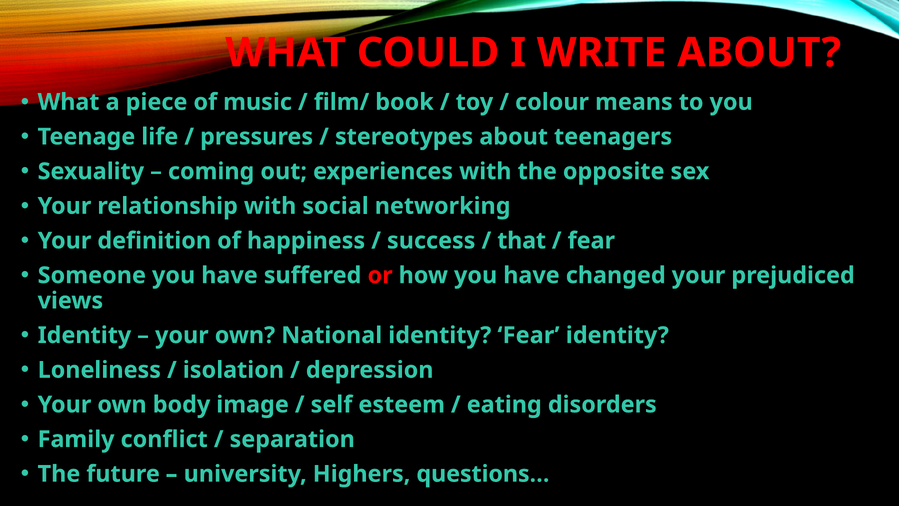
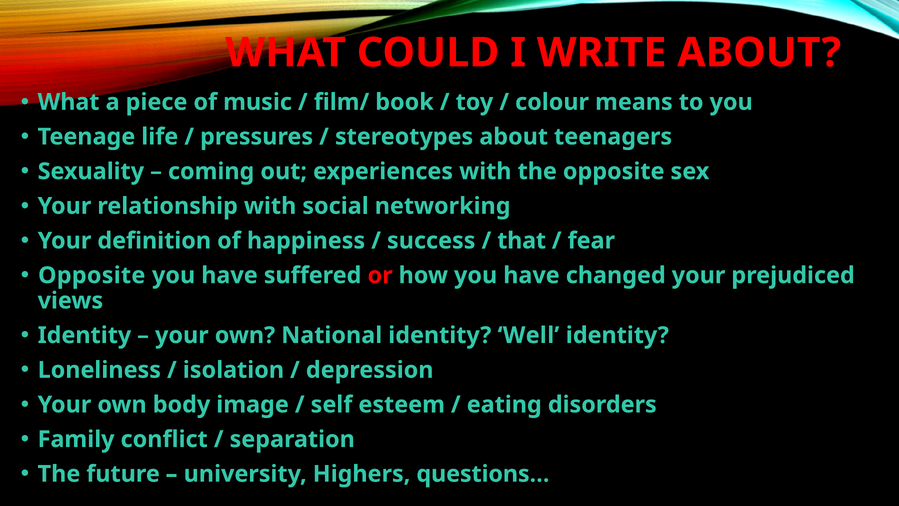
Someone: Someone -> Opposite (92, 275)
identity Fear: Fear -> Well (528, 335)
